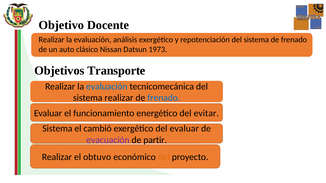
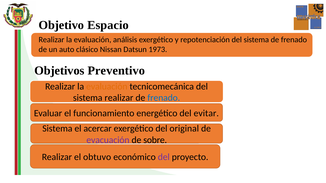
Docente: Docente -> Espacio (108, 25)
Transporte: Transporte -> Preventivo (116, 71)
evaluación colour: blue -> orange (107, 87)
cambió: cambió -> acercar (98, 129)
del evaluar: evaluar -> original (184, 129)
partir: partir -> sobre (155, 140)
del colour: orange -> purple (164, 157)
